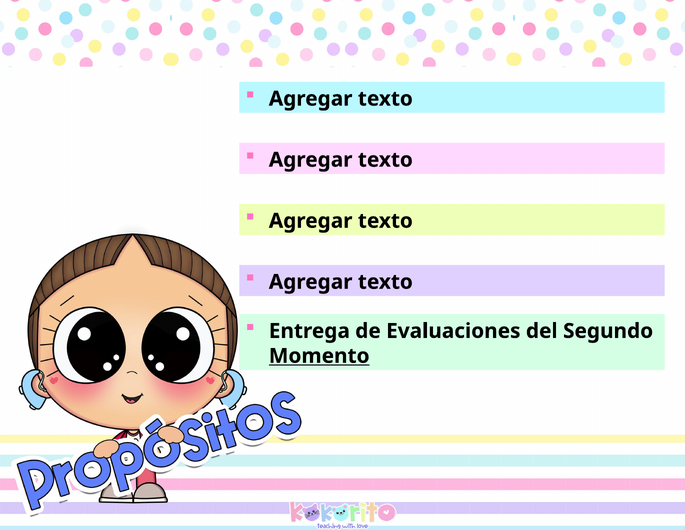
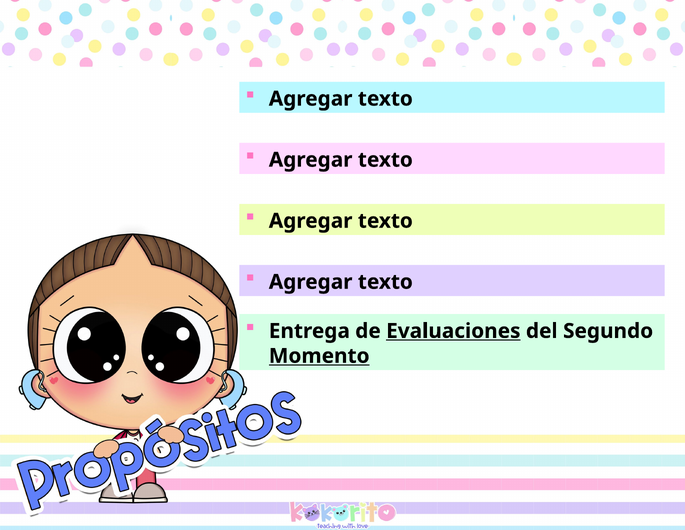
Evaluaciones underline: none -> present (453, 331)
